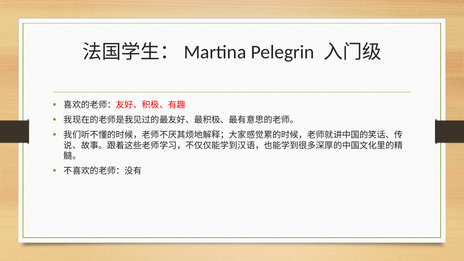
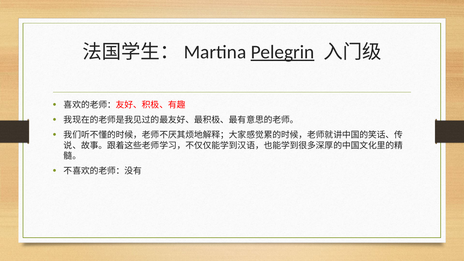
Pelegrin underline: none -> present (283, 52)
